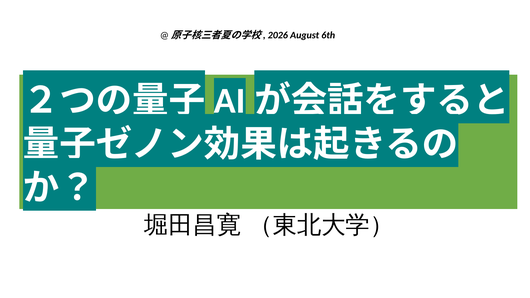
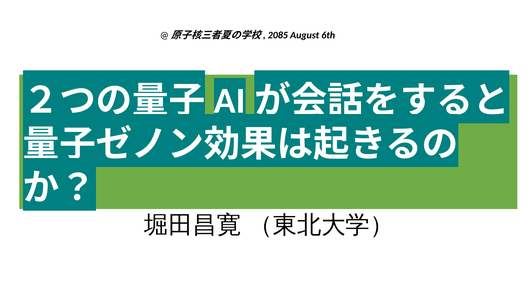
2026: 2026 -> 2085 (278, 35)
